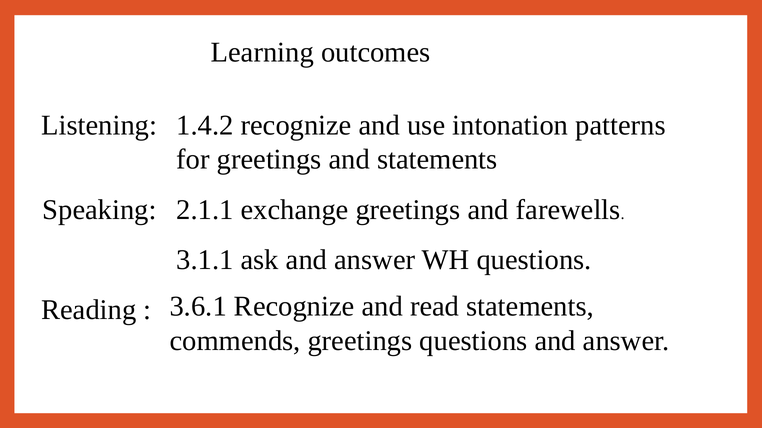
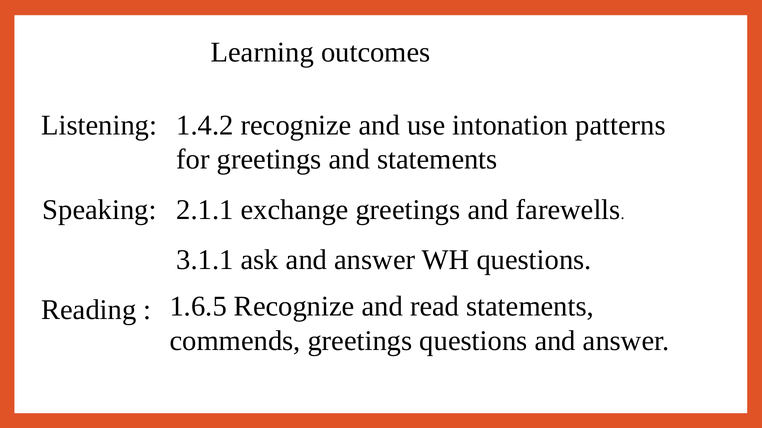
3.6.1: 3.6.1 -> 1.6.5 (198, 307)
